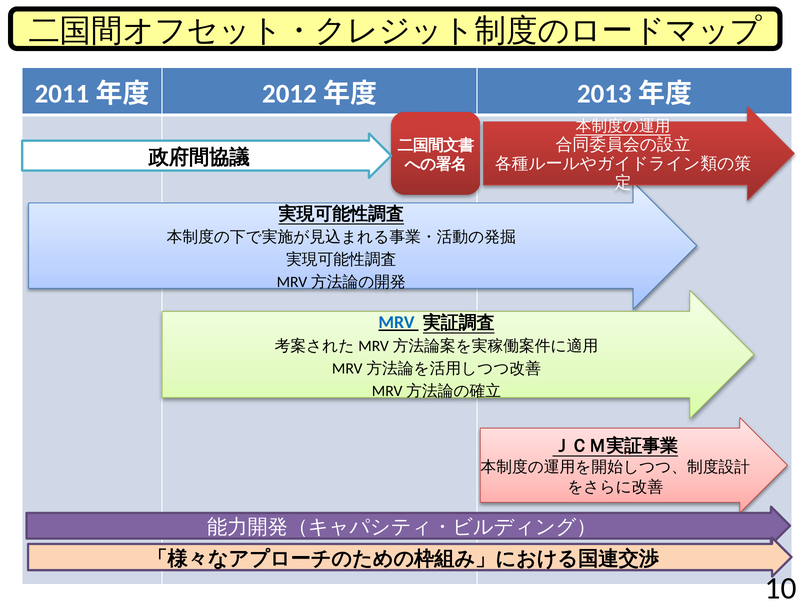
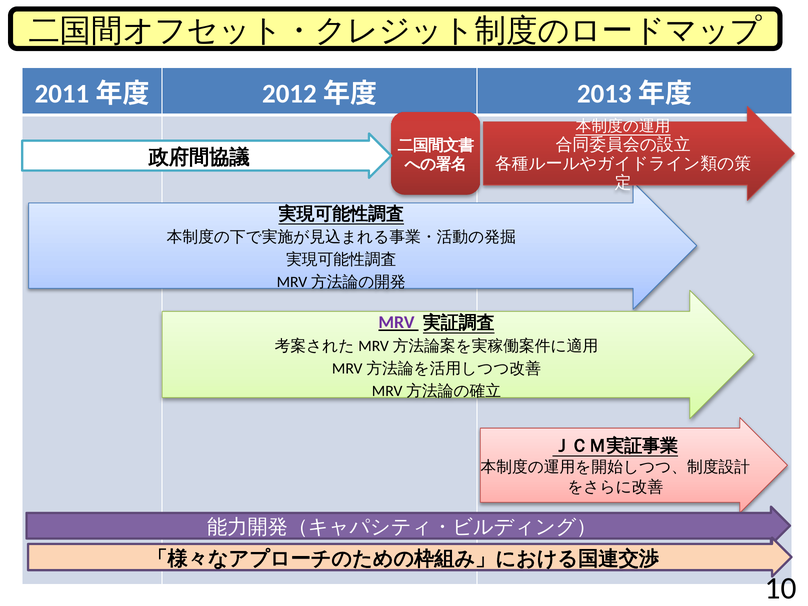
MRV colour: blue -> purple (397, 323)
